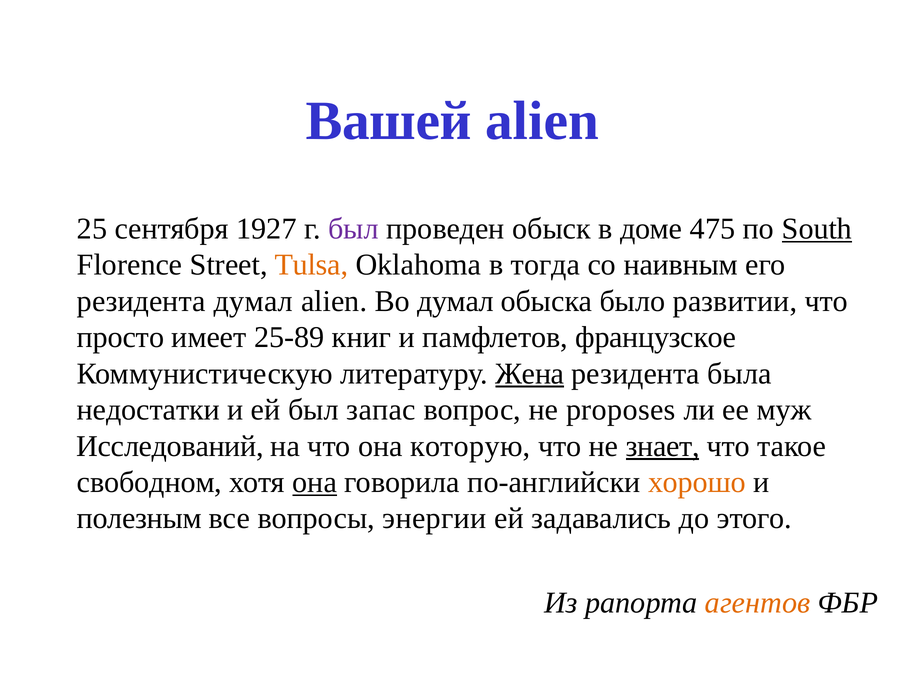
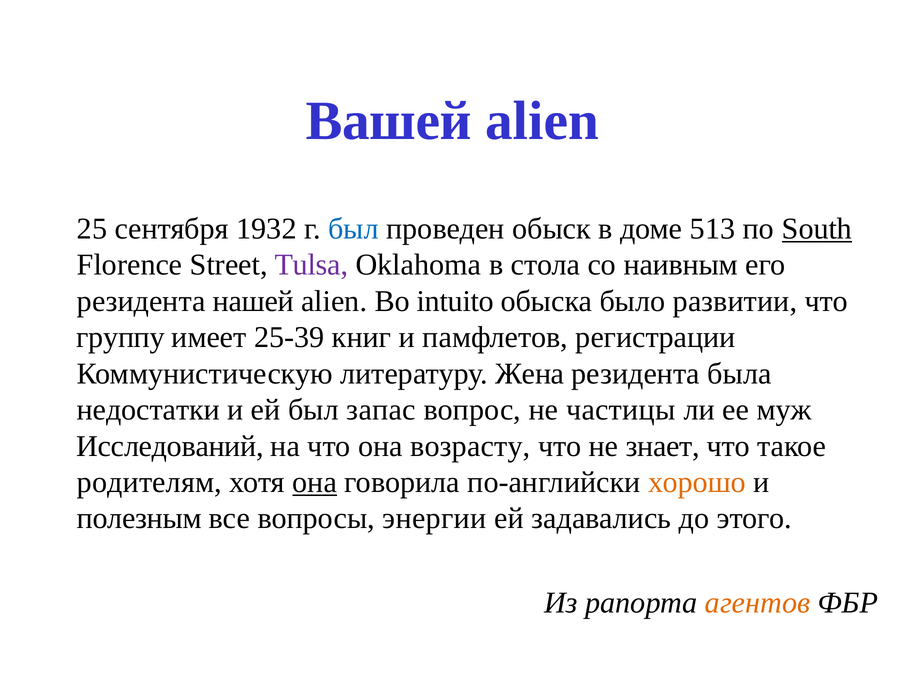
1927: 1927 -> 1932 (266, 229)
был colour: purple -> blue (353, 229)
475: 475 -> 513 (713, 229)
Tulsa colour: orange -> purple (311, 265)
тогда: тогда -> стола (546, 265)
резидента думал: думал -> нашей (253, 301)
Во думал: думал -> intuito (455, 301)
просто: просто -> группу (121, 337)
25-89: 25-89 -> 25-39 (289, 337)
французское: французское -> регистрации (656, 337)
Жена underline: present -> none (530, 374)
proposes: proposes -> частицы (621, 410)
которую: которую -> возрасту (470, 446)
знает underline: present -> none (663, 446)
свободном: свободном -> родителям (149, 482)
